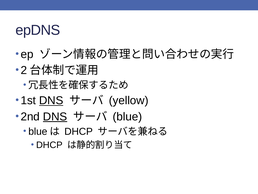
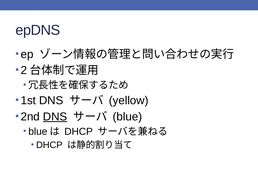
DNS underline: present -> none (51, 100)
